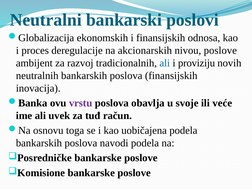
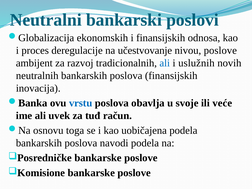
akcionarskih: akcionarskih -> učestvovanje (145, 50)
proviziju: proviziju -> uslužnih (196, 63)
vrstu colour: purple -> blue (81, 103)
